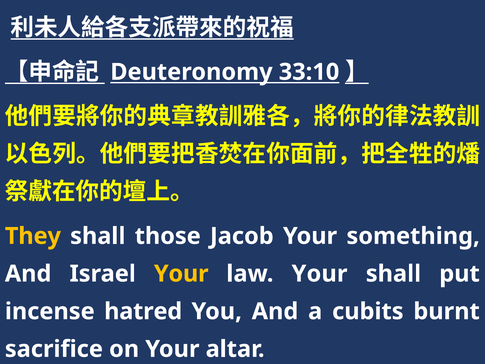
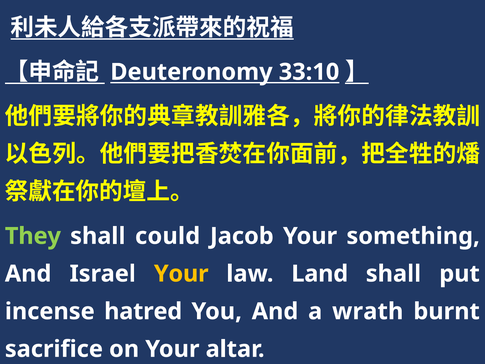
They colour: yellow -> light green (33, 236)
those: those -> could (168, 236)
law Your: Your -> Land (320, 274)
cubits: cubits -> wrath (368, 311)
